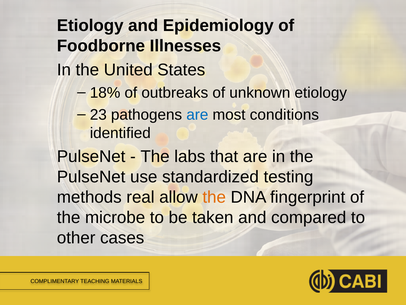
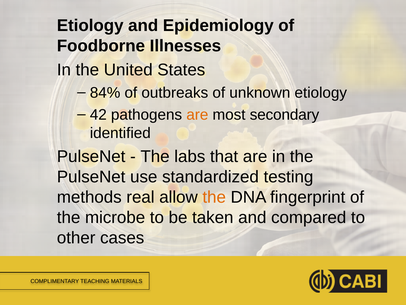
18%: 18% -> 84% (105, 93)
23: 23 -> 42 (98, 115)
are colour: blue -> orange (197, 115)
conditions: conditions -> secondary (284, 115)
